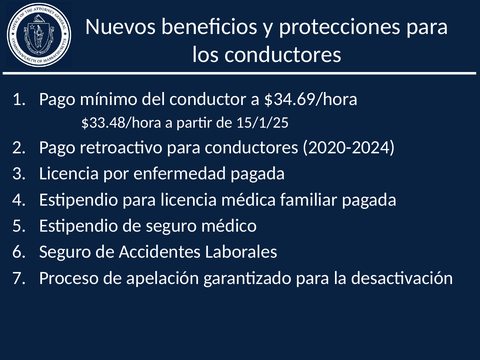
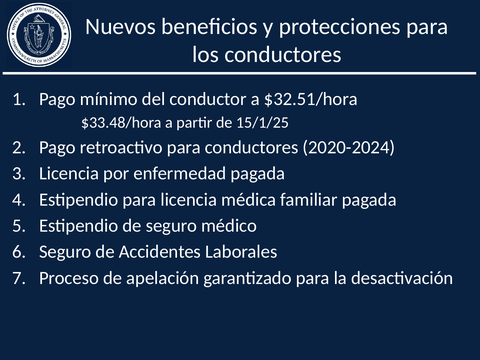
$34.69/hora: $34.69/hora -> $32.51/hora (311, 99)
